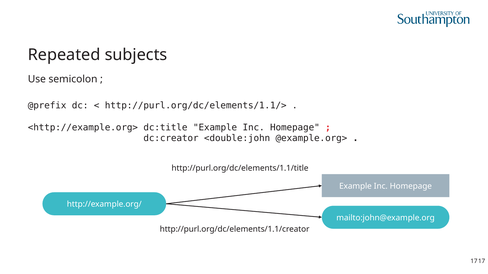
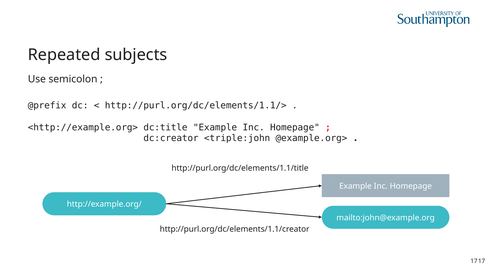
<double:john: <double:john -> <triple:john (237, 139)
